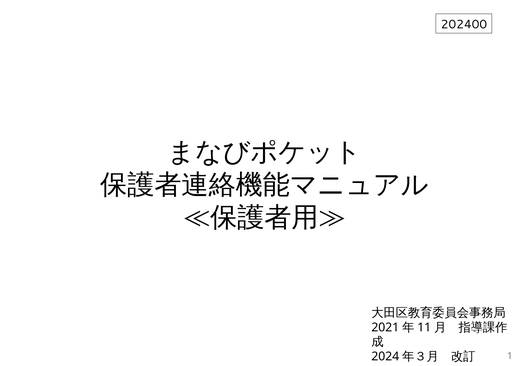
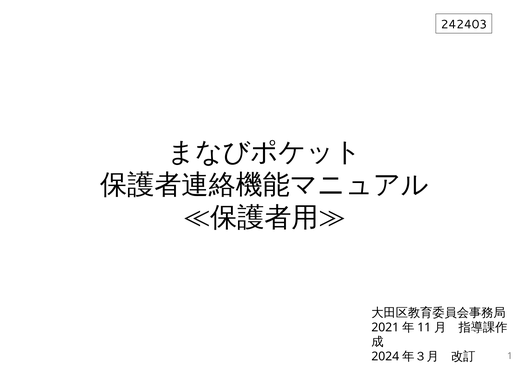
202400: 202400 -> 242403 (464, 24)
